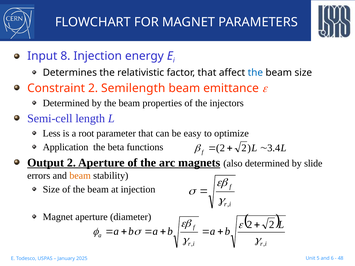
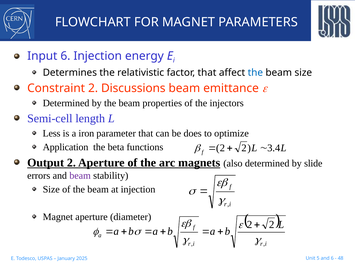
Input 8: 8 -> 6 (65, 56)
Semilength: Semilength -> Discussions (133, 88)
root: root -> iron (86, 133)
easy: easy -> does (193, 133)
beam colour: orange -> purple (80, 176)
